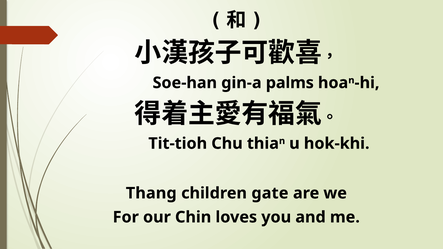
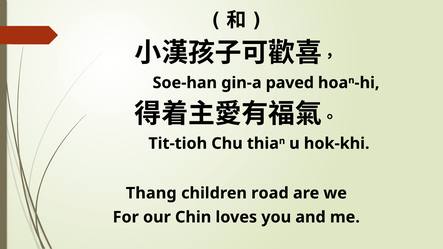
palms: palms -> paved (290, 83)
gate: gate -> road (270, 193)
